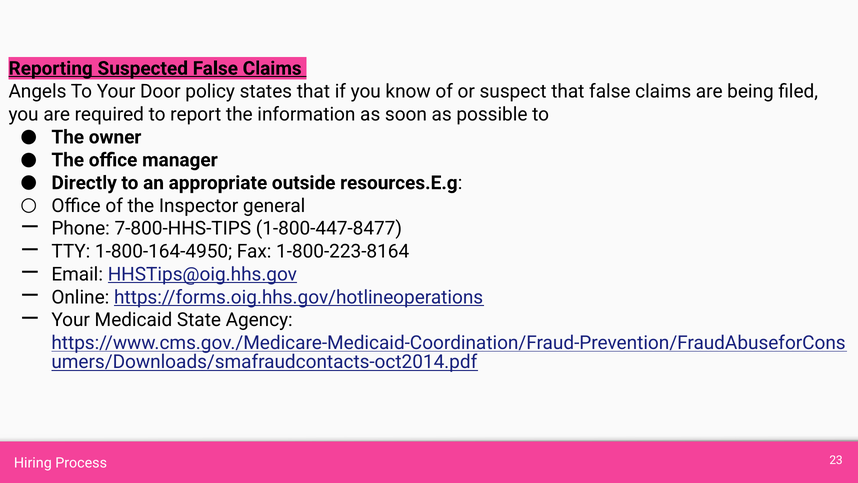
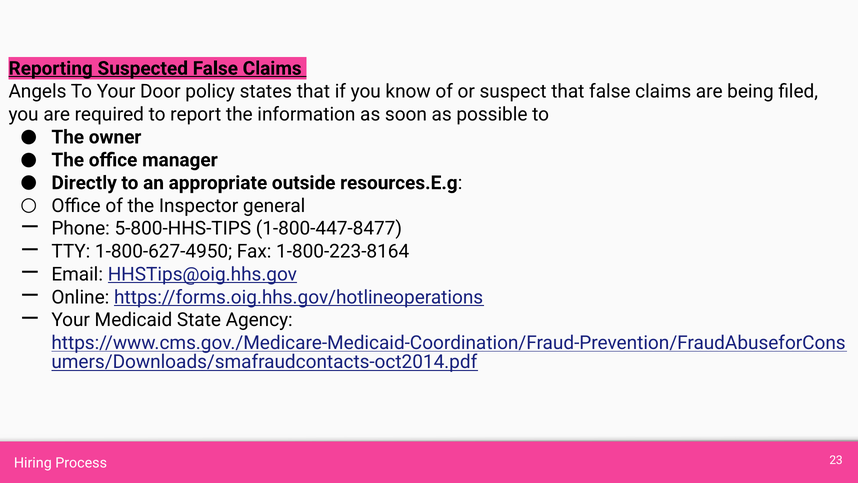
7-800-HHS-TIPS: 7-800-HHS-TIPS -> 5-800-HHS-TIPS (183, 228)
1-800-164-4950: 1-800-164-4950 -> 1-800-627-4950 (164, 251)
